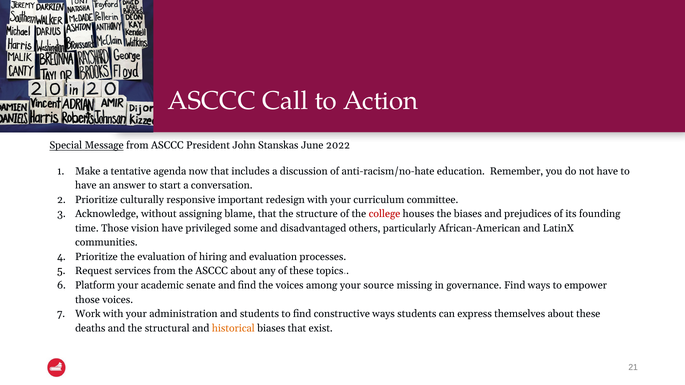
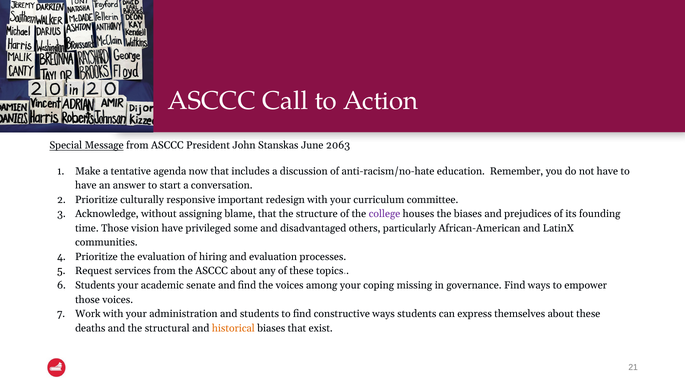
2022: 2022 -> 2063 (338, 146)
college colour: red -> purple (385, 214)
Platform: Platform -> Students (95, 286)
source: source -> coping (379, 286)
